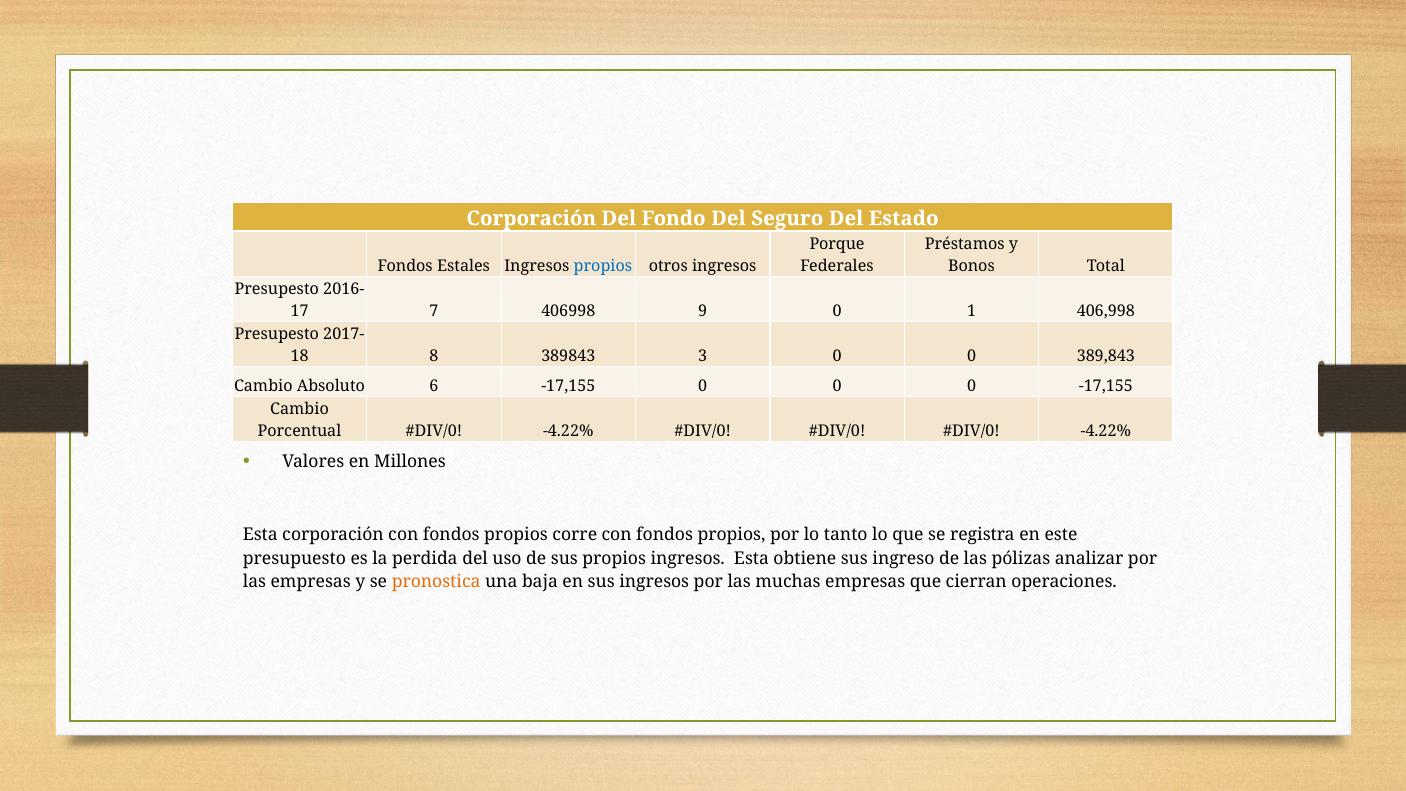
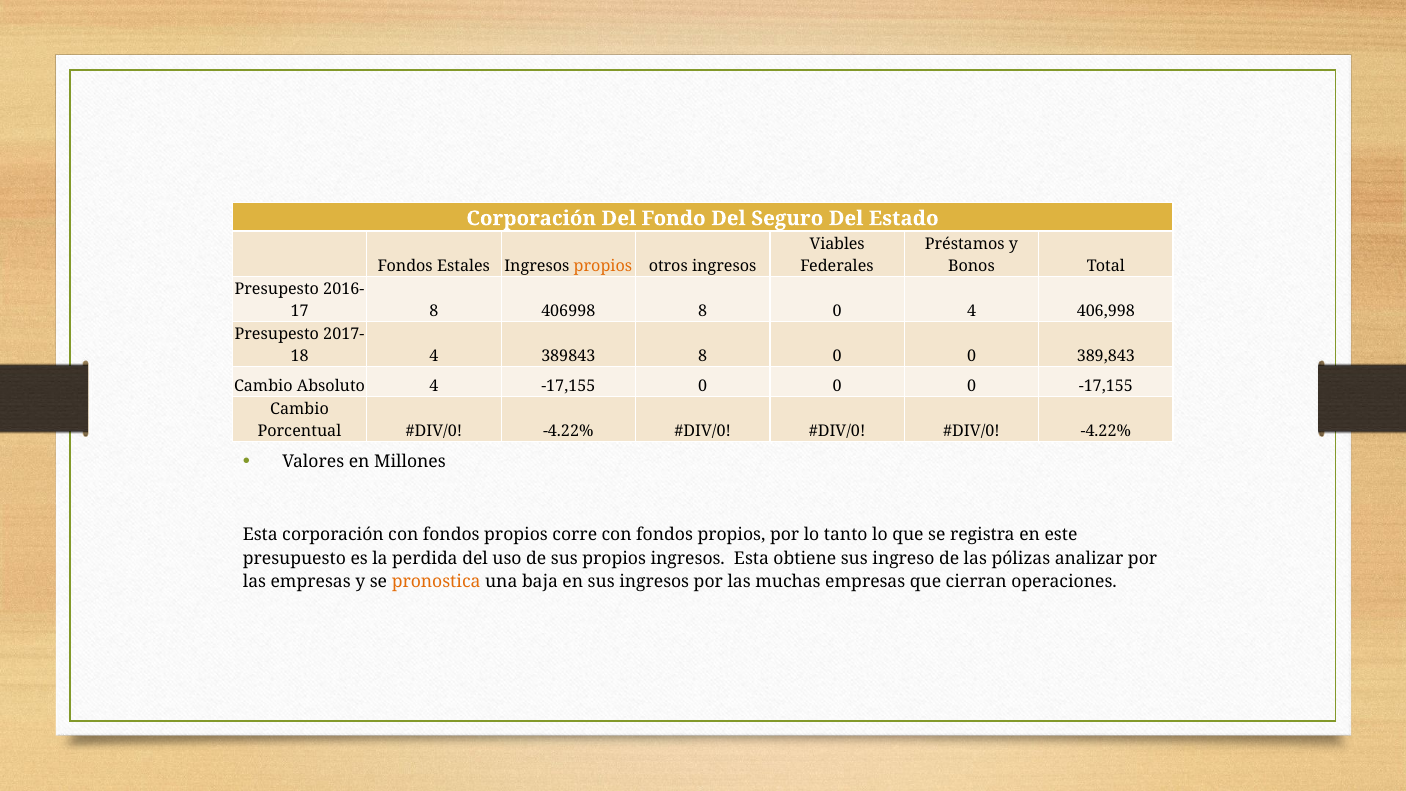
Porque: Porque -> Viables (837, 244)
propios colour: blue -> orange (603, 266)
7: 7 -> 8 (434, 311)
406998 9: 9 -> 8 (703, 311)
0 1: 1 -> 4 (972, 311)
8: 8 -> 4 (434, 356)
389843 3: 3 -> 8 (703, 356)
Absoluto 6: 6 -> 4 (434, 386)
